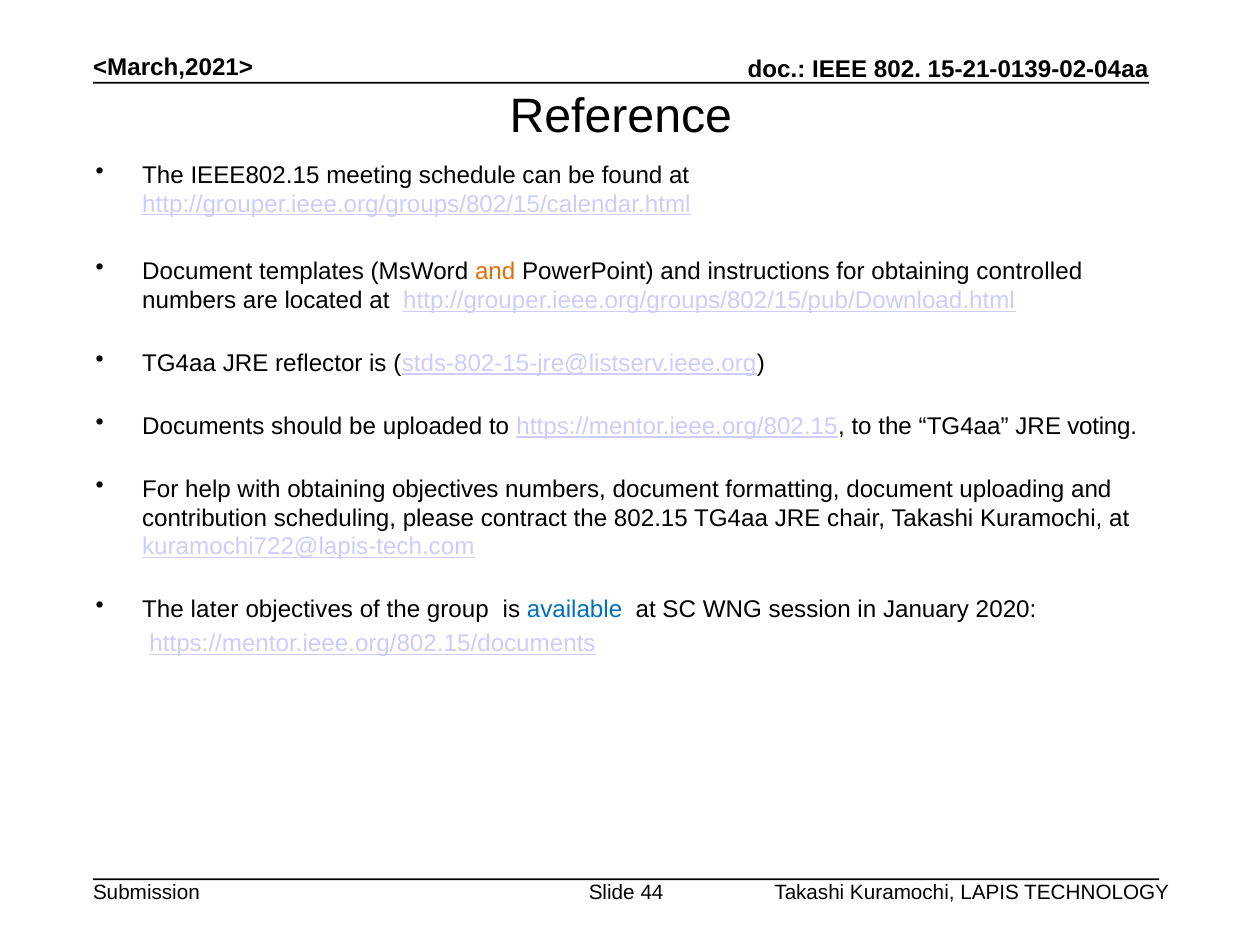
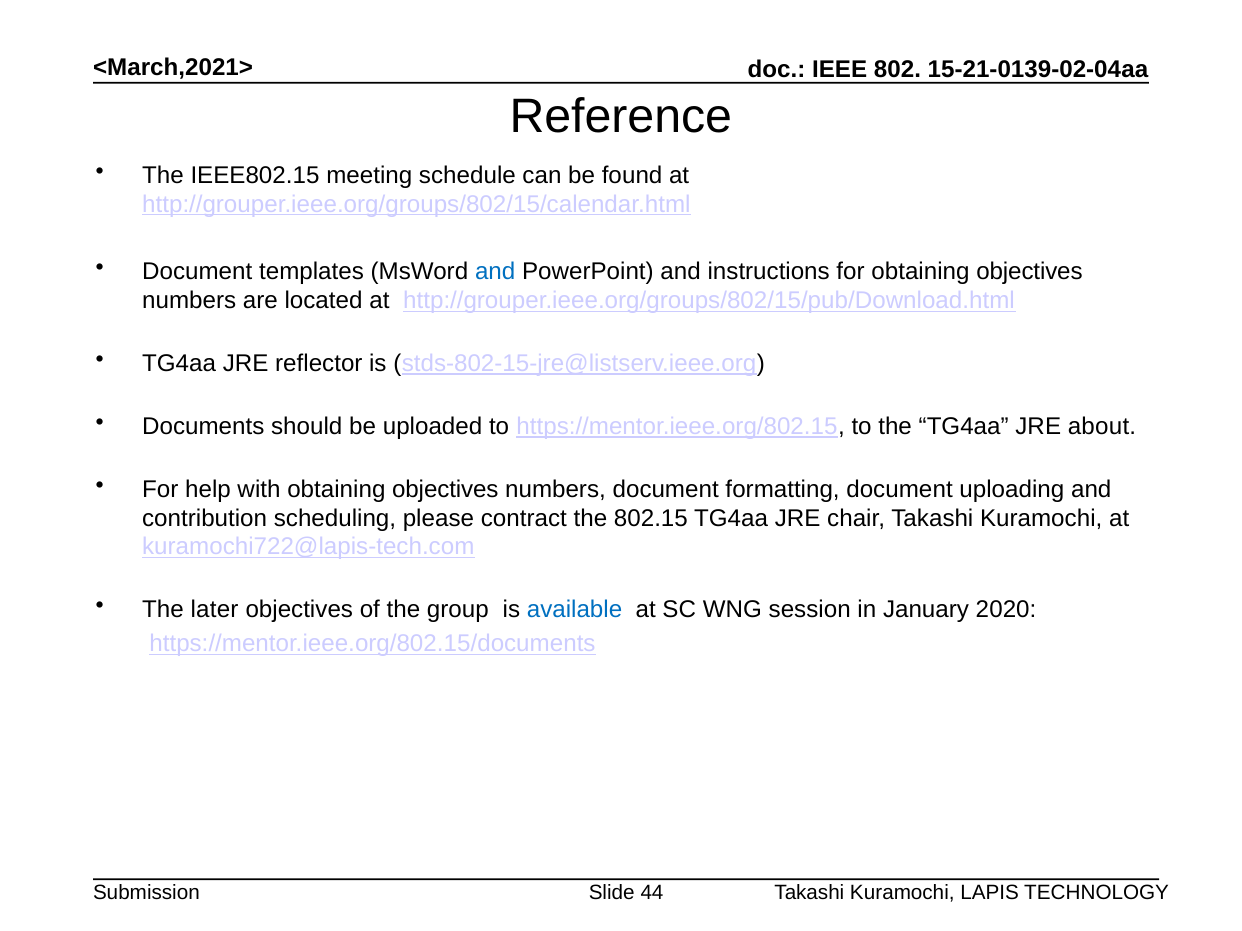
and colour: orange -> blue (495, 272)
for obtaining controlled: controlled -> objectives (1029, 272)
voting: voting -> about (1102, 426)
